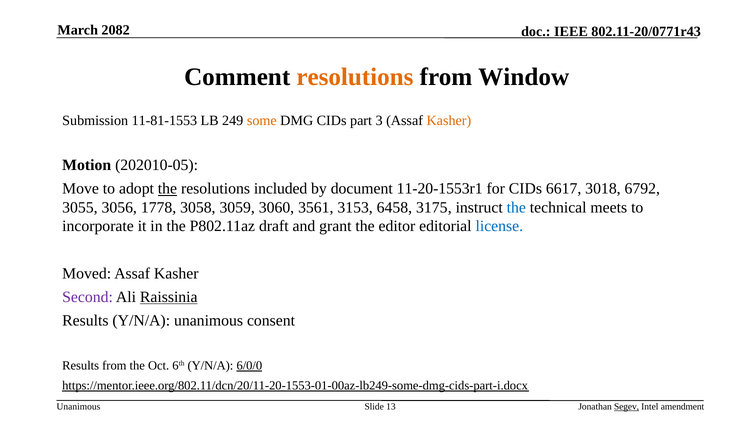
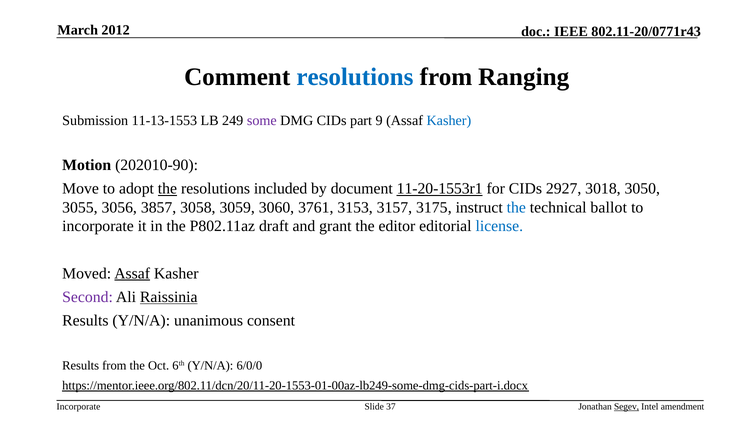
2082: 2082 -> 2012 (116, 30)
resolutions colour: orange -> blue (355, 77)
Window: Window -> Ranging (524, 77)
11-81-1553: 11-81-1553 -> 11-13-1553 (164, 121)
some colour: orange -> purple (262, 121)
3: 3 -> 9 (379, 121)
Kasher colour: orange -> blue (449, 121)
202010-05: 202010-05 -> 202010-90 (157, 165)
11-20-1553r1 underline: none -> present (440, 189)
6617: 6617 -> 2927 (564, 189)
6792: 6792 -> 3050 (642, 189)
1778: 1778 -> 3857 (159, 207)
3561: 3561 -> 3761 (316, 207)
6458: 6458 -> 3157 (394, 207)
meets: meets -> ballot (609, 207)
Assaf underline: none -> present (132, 273)
6/0/0 underline: present -> none (249, 366)
Unanimous: Unanimous -> Incorporate (79, 407)
13: 13 -> 37 (391, 407)
